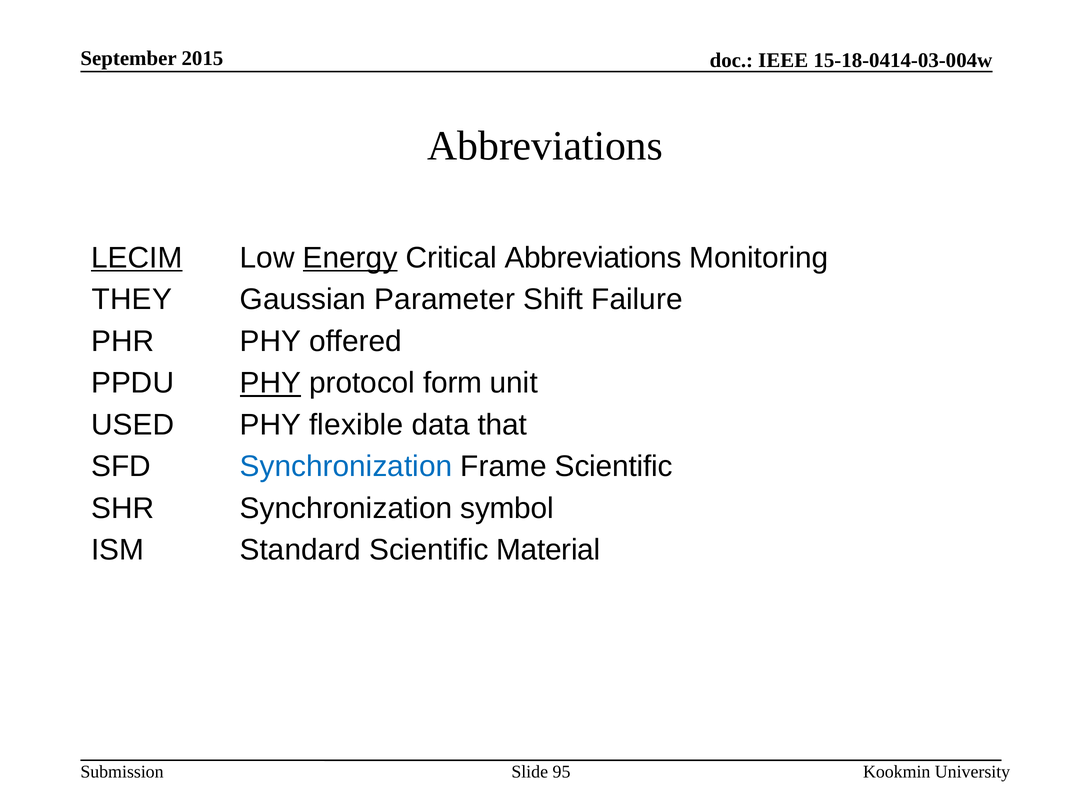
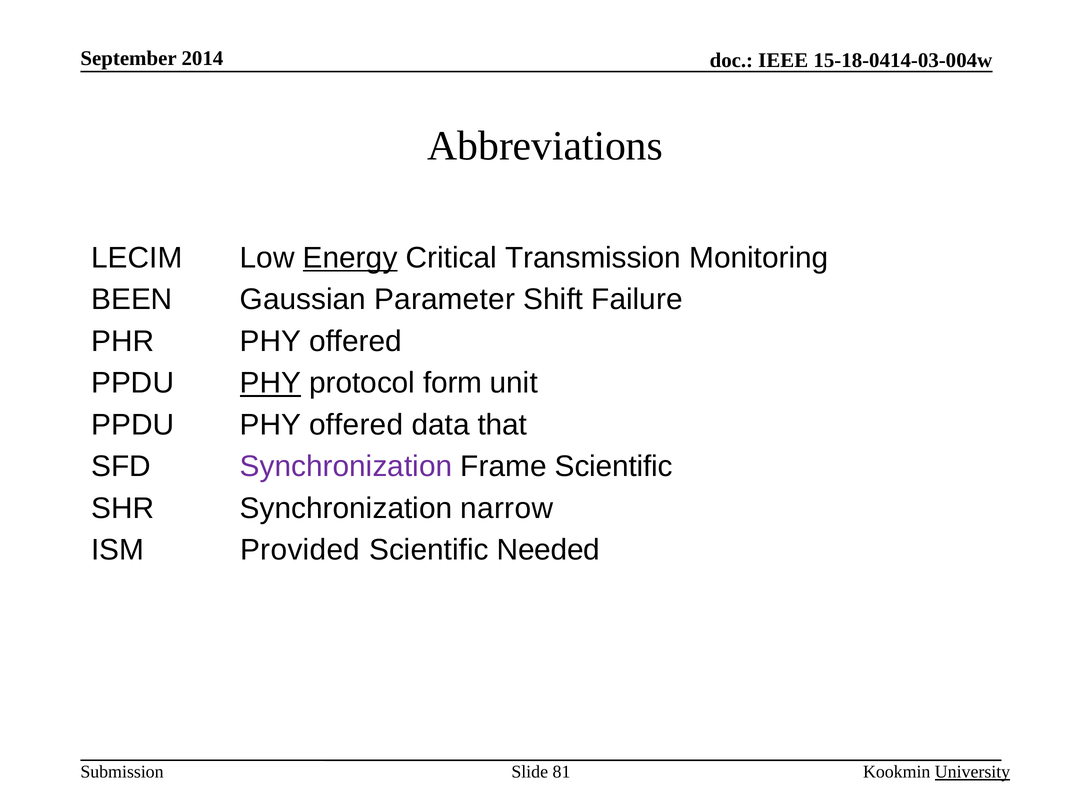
2015: 2015 -> 2014 (202, 59)
LECIM underline: present -> none (137, 258)
Critical Abbreviations: Abbreviations -> Transmission (593, 258)
THEY: THEY -> BEEN (132, 300)
USED: USED -> PPDU (133, 425)
flexible: flexible -> offered (356, 425)
Synchronization colour: blue -> purple (346, 467)
symbol: symbol -> narrow (507, 508)
Standard: Standard -> Provided (300, 550)
Material: Material -> Needed (548, 550)
95: 95 -> 81 (562, 772)
University underline: none -> present (972, 772)
